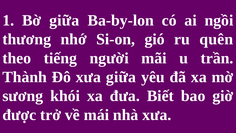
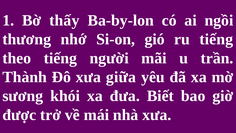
Bờ giữa: giữa -> thấy (64, 20)
ru quên: quên -> tiếng (216, 39)
